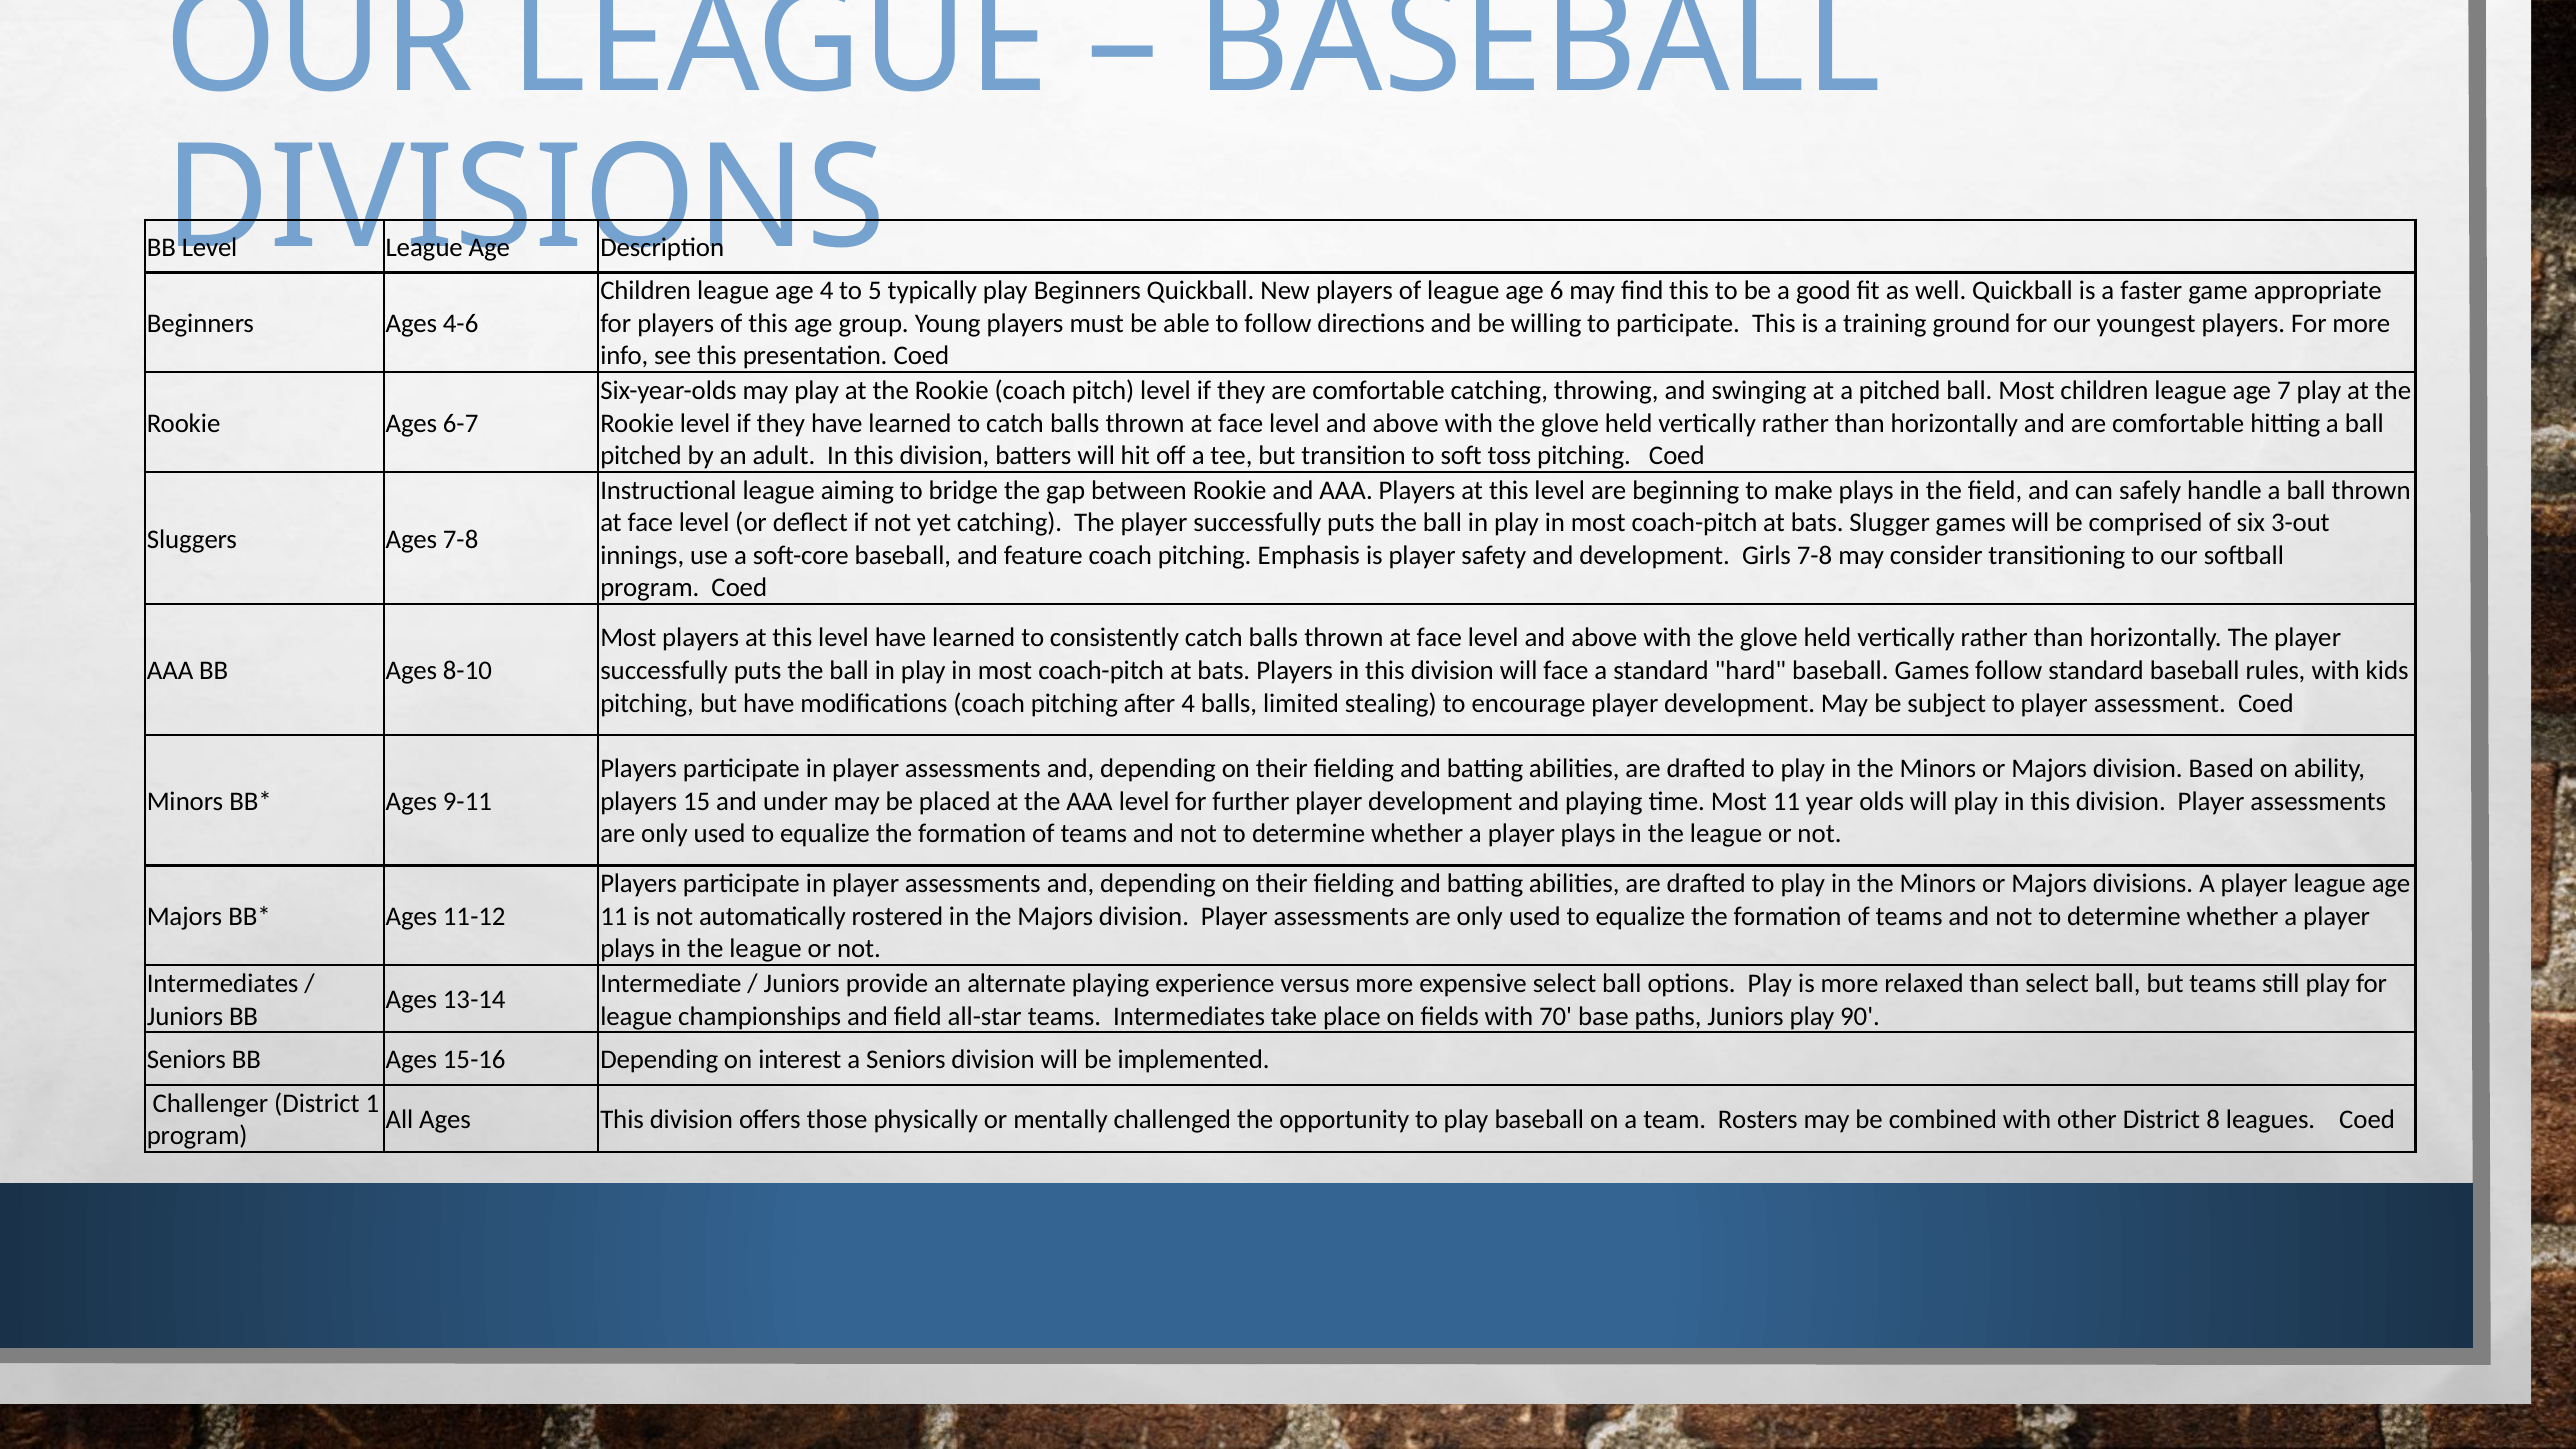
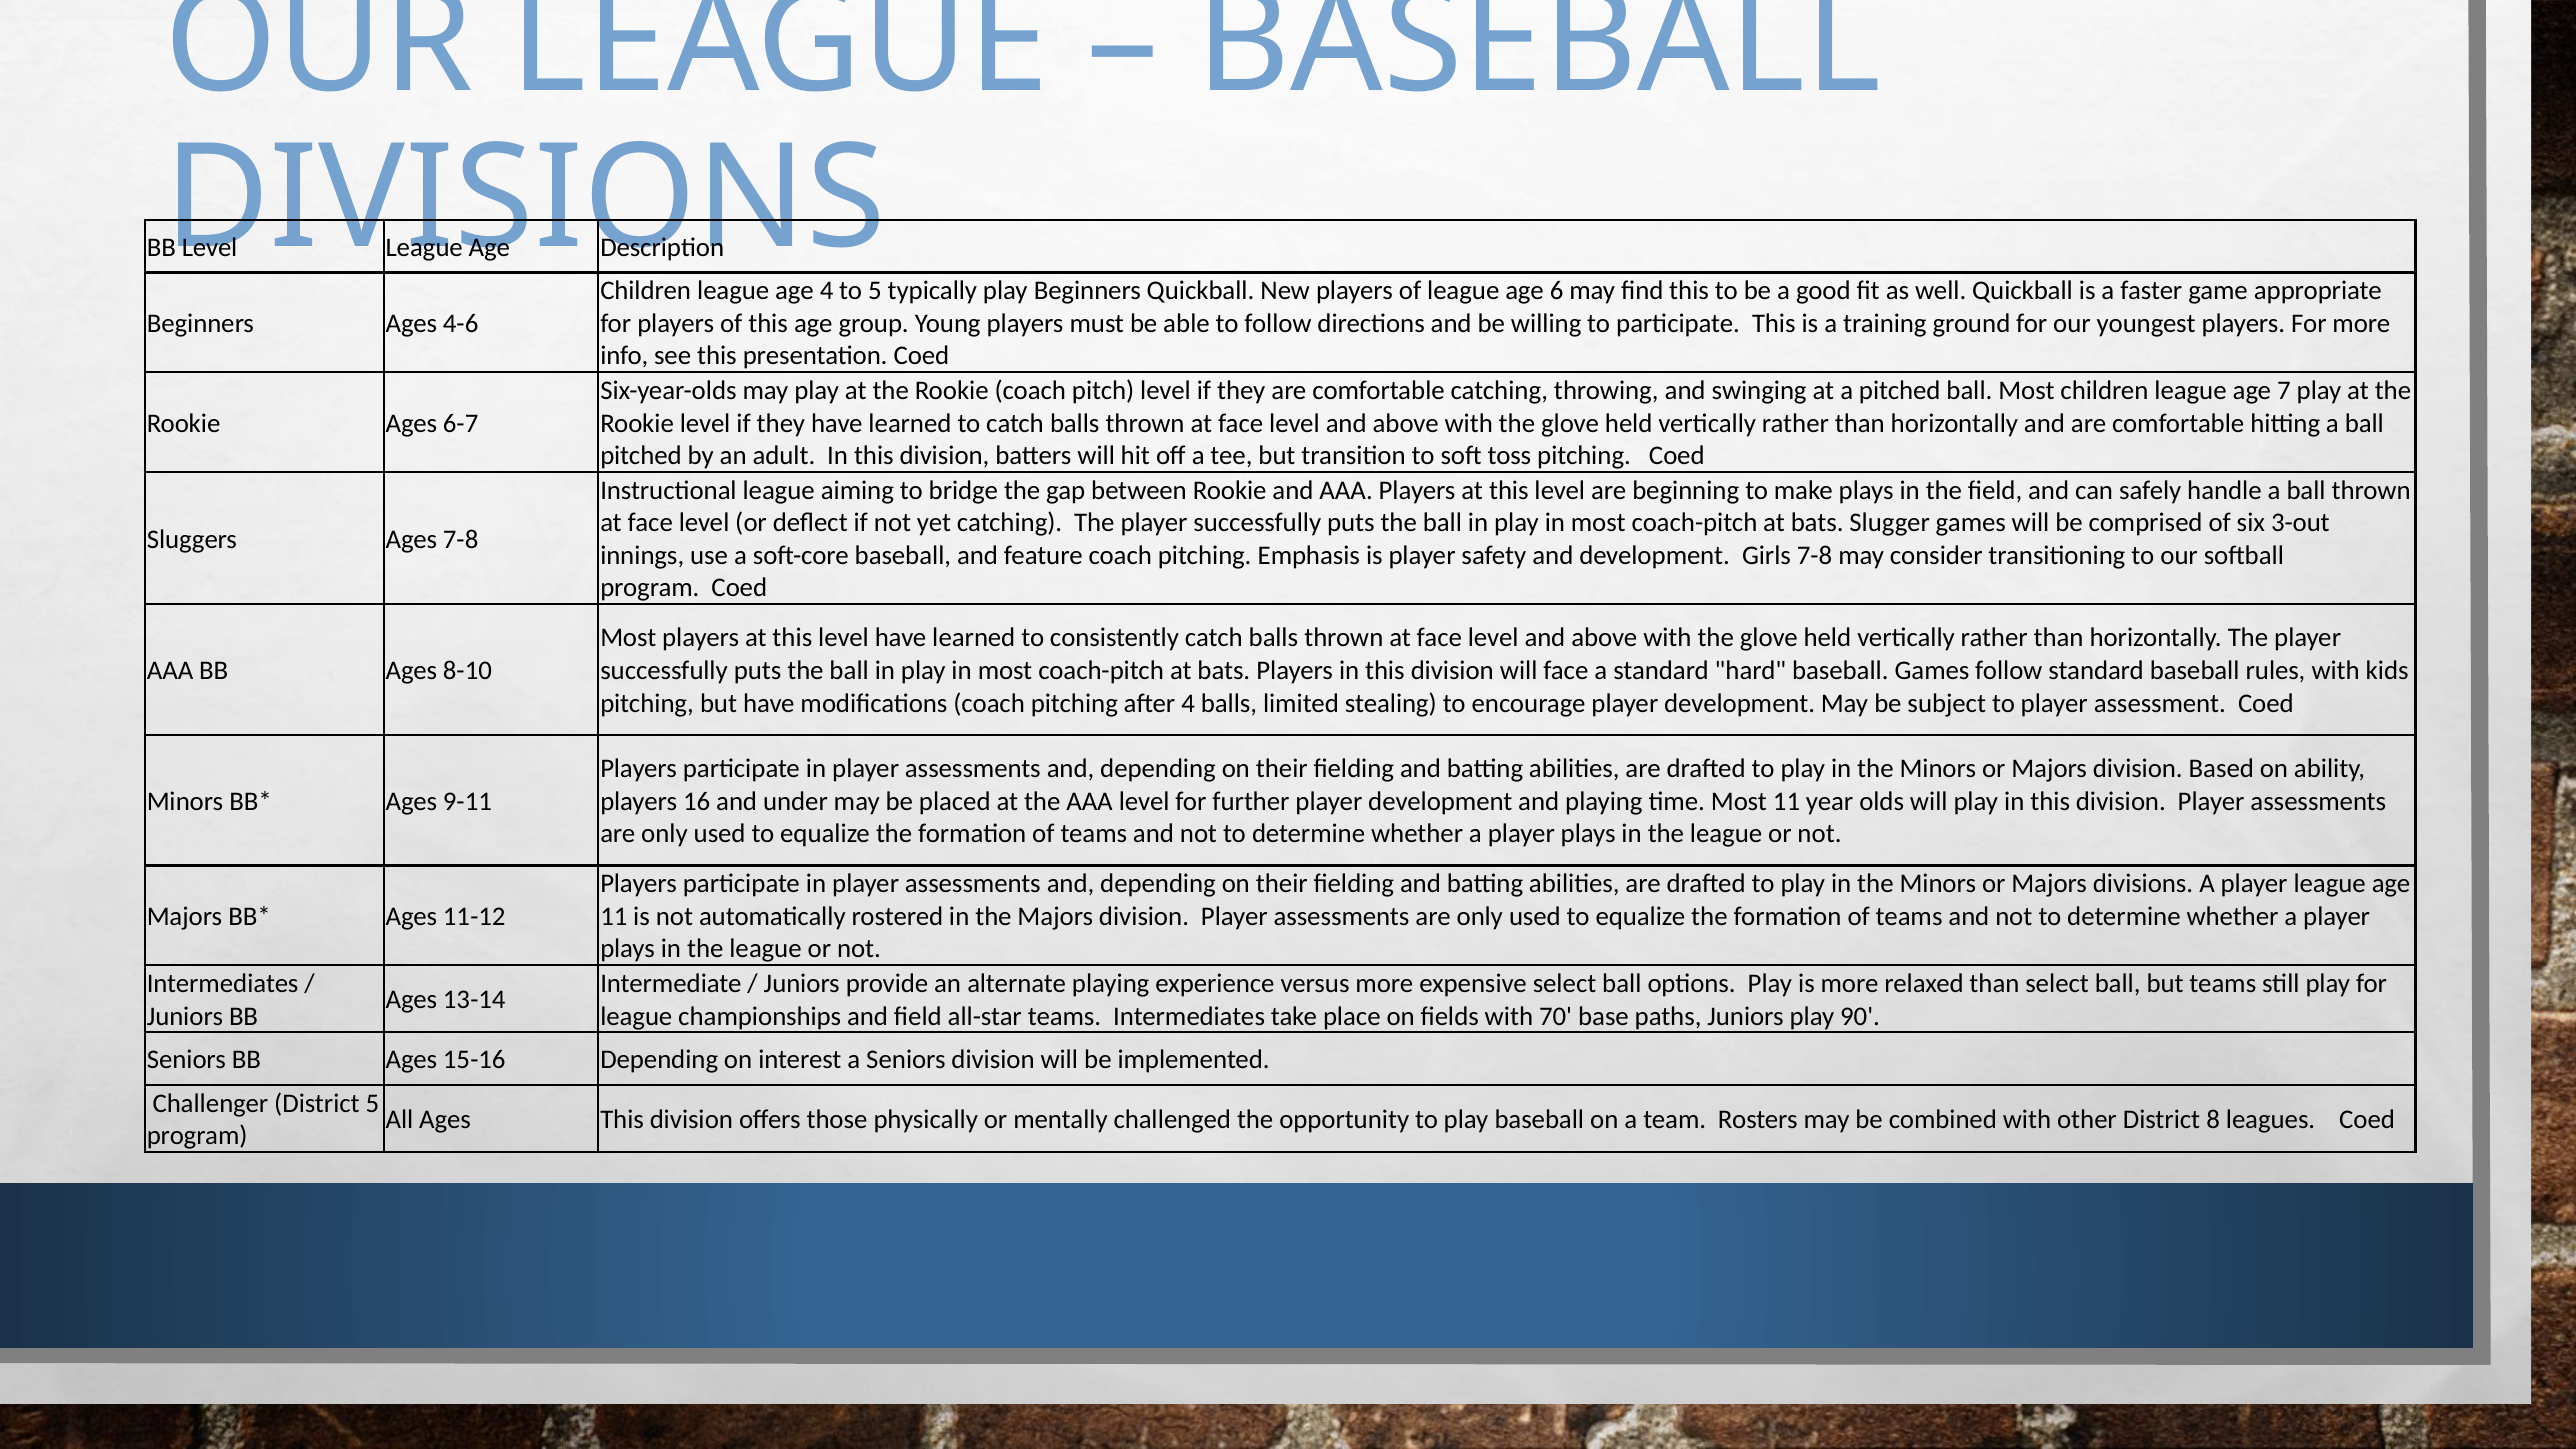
15: 15 -> 16 (697, 801)
District 1: 1 -> 5 (373, 1103)
